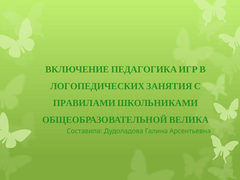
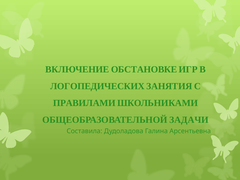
ПЕДАГОГИКА: ПЕДАГОГИКА -> ОБСТАНОВКЕ (144, 69)
ВЕЛИКА: ВЕЛИКА -> ЗАДАЧИ (189, 120)
